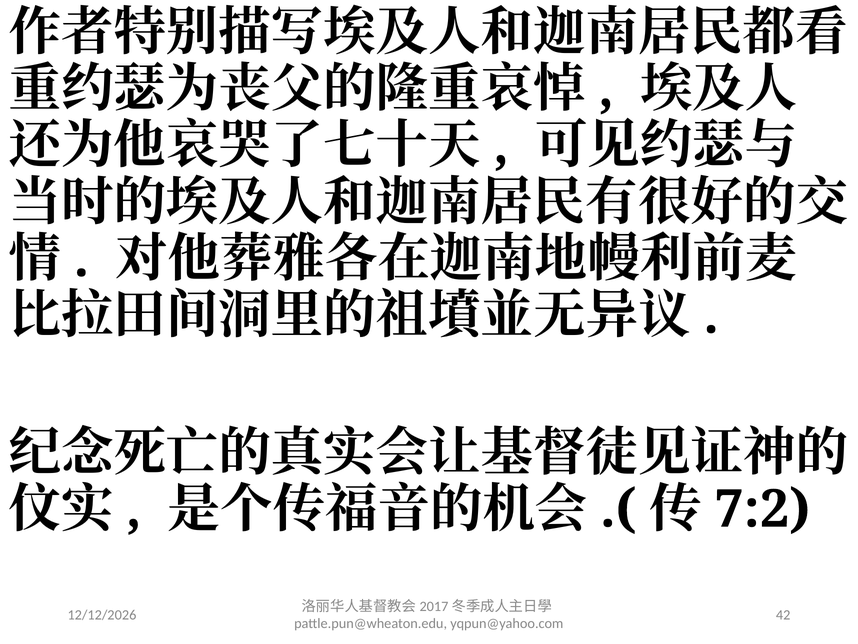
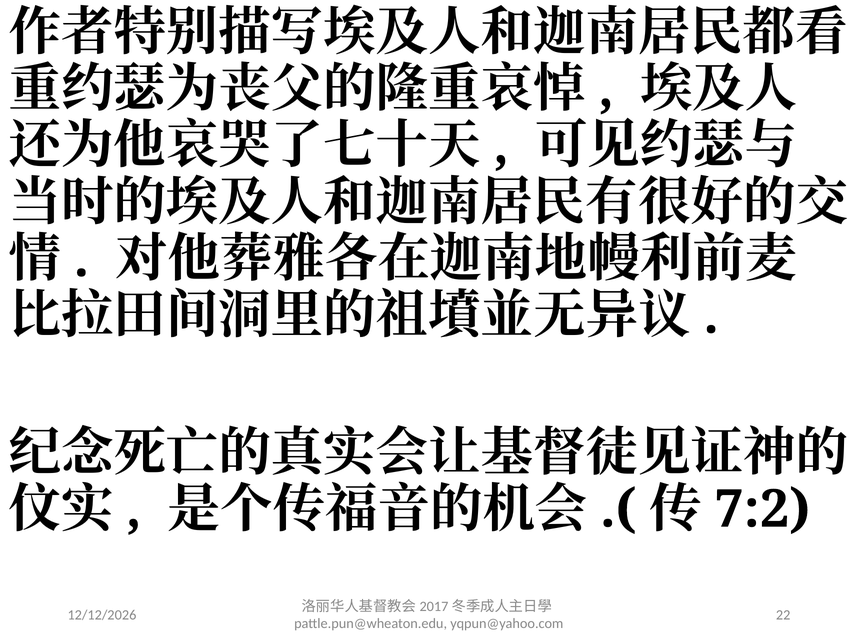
42: 42 -> 22 (783, 614)
